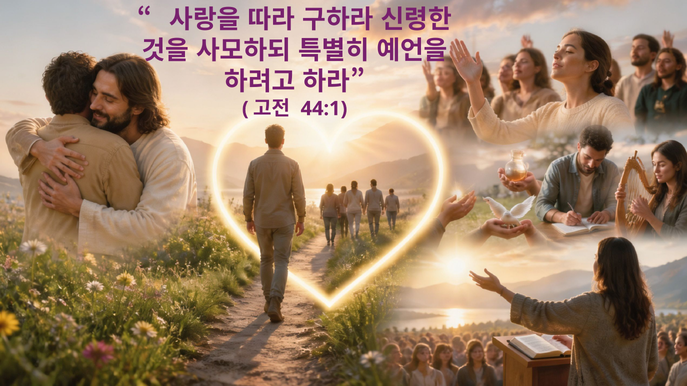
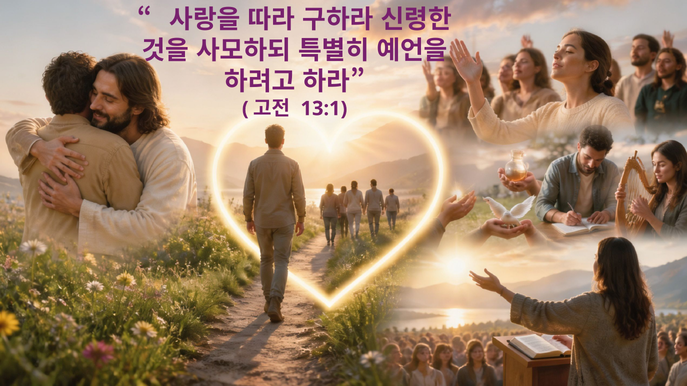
44:1: 44:1 -> 13:1 (324, 109)
